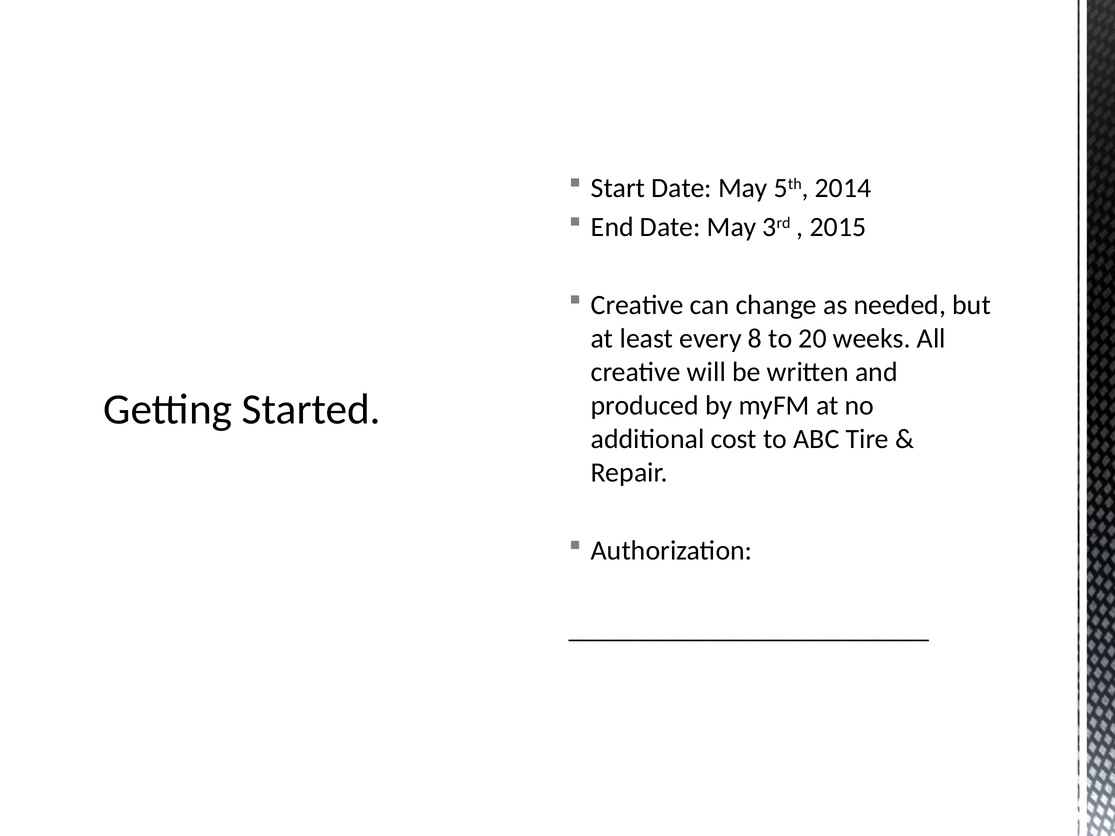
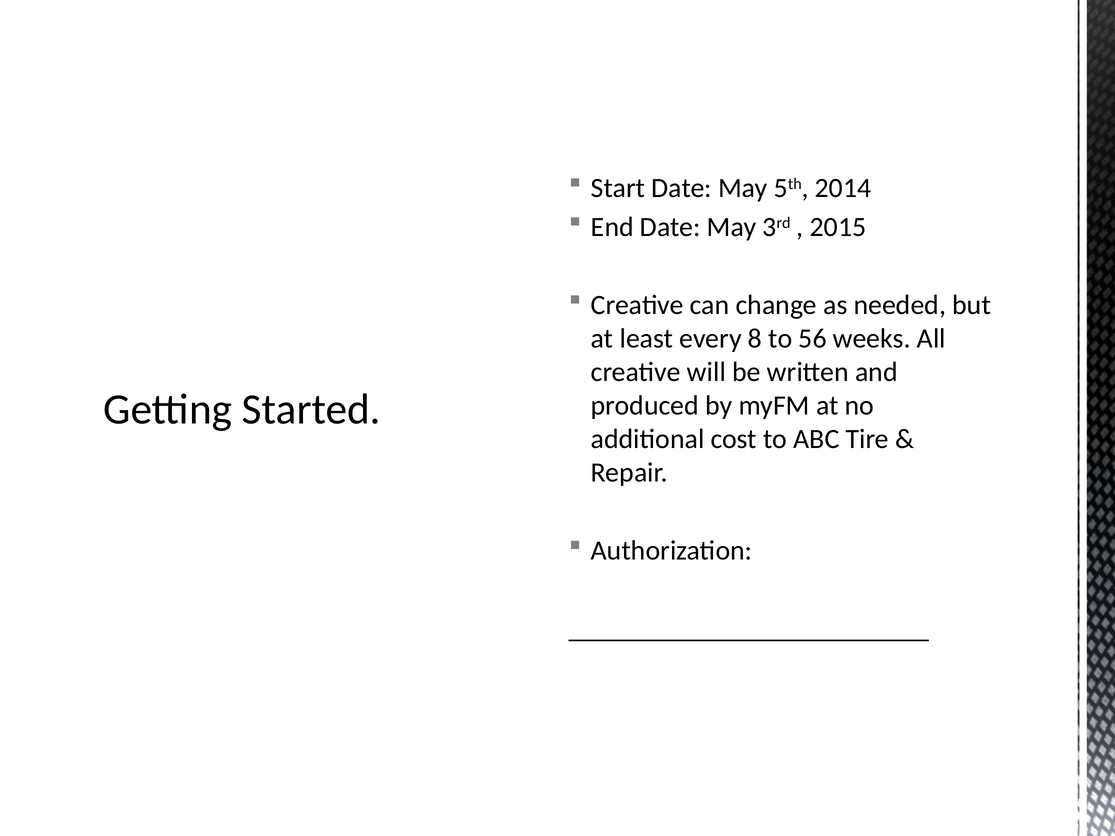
20: 20 -> 56 (813, 339)
